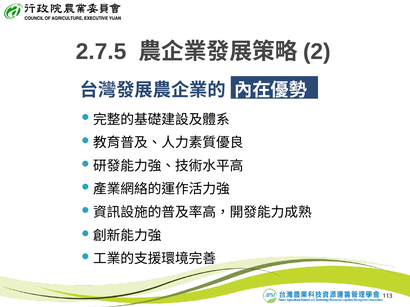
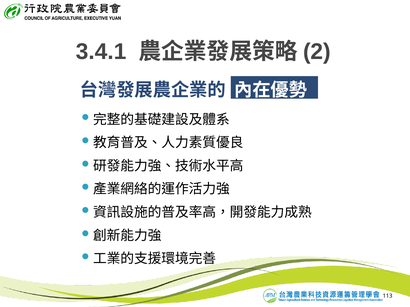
2.7.5: 2.7.5 -> 3.4.1 (101, 52)
